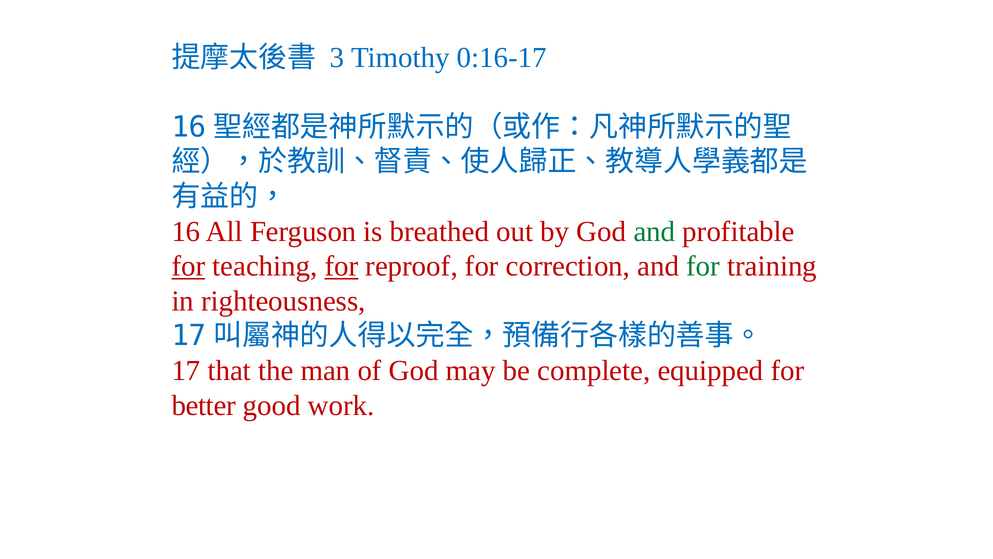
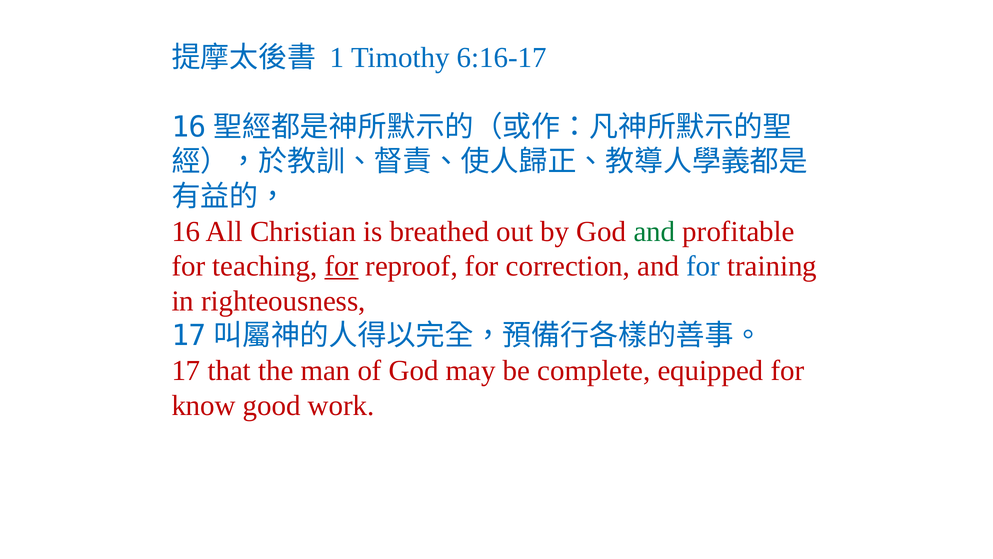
3: 3 -> 1 (337, 57)
0:16-17: 0:16-17 -> 6:16-17 (502, 57)
Ferguson: Ferguson -> Christian (303, 231)
for underline: present -> none (188, 266)
for colour: green -> blue (703, 266)
better: better -> know (204, 405)
